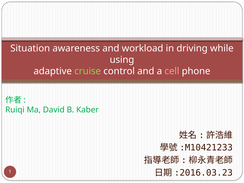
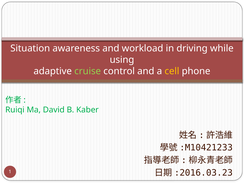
cell colour: pink -> yellow (172, 71)
